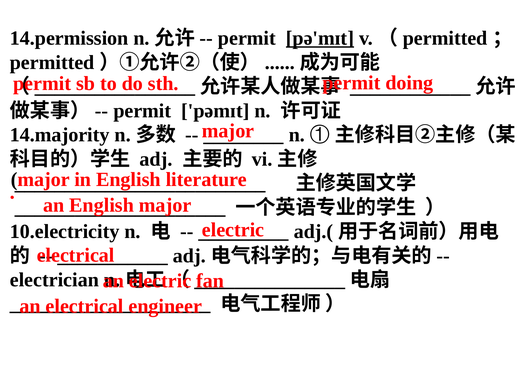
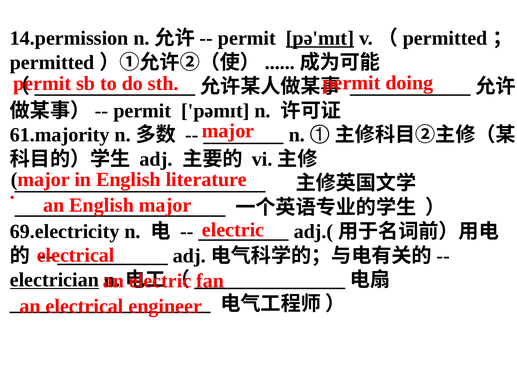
14.majority: 14.majority -> 61.majority (60, 135)
10.electricity: 10.electricity -> 69.electricity (65, 231)
electrician underline: none -> present (54, 280)
